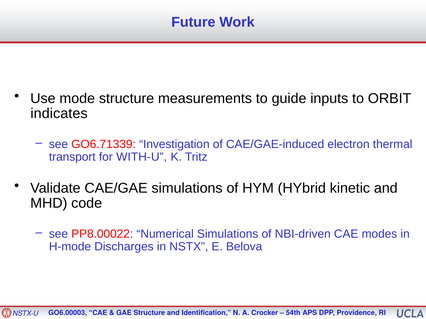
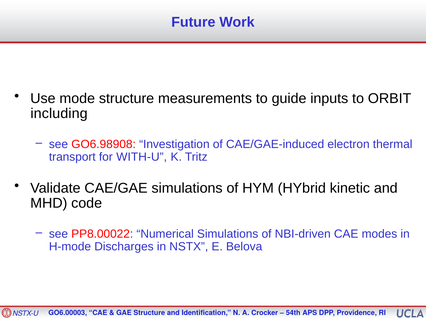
indicates: indicates -> including (59, 114)
GO6.71339: GO6.71339 -> GO6.98908 (104, 144)
